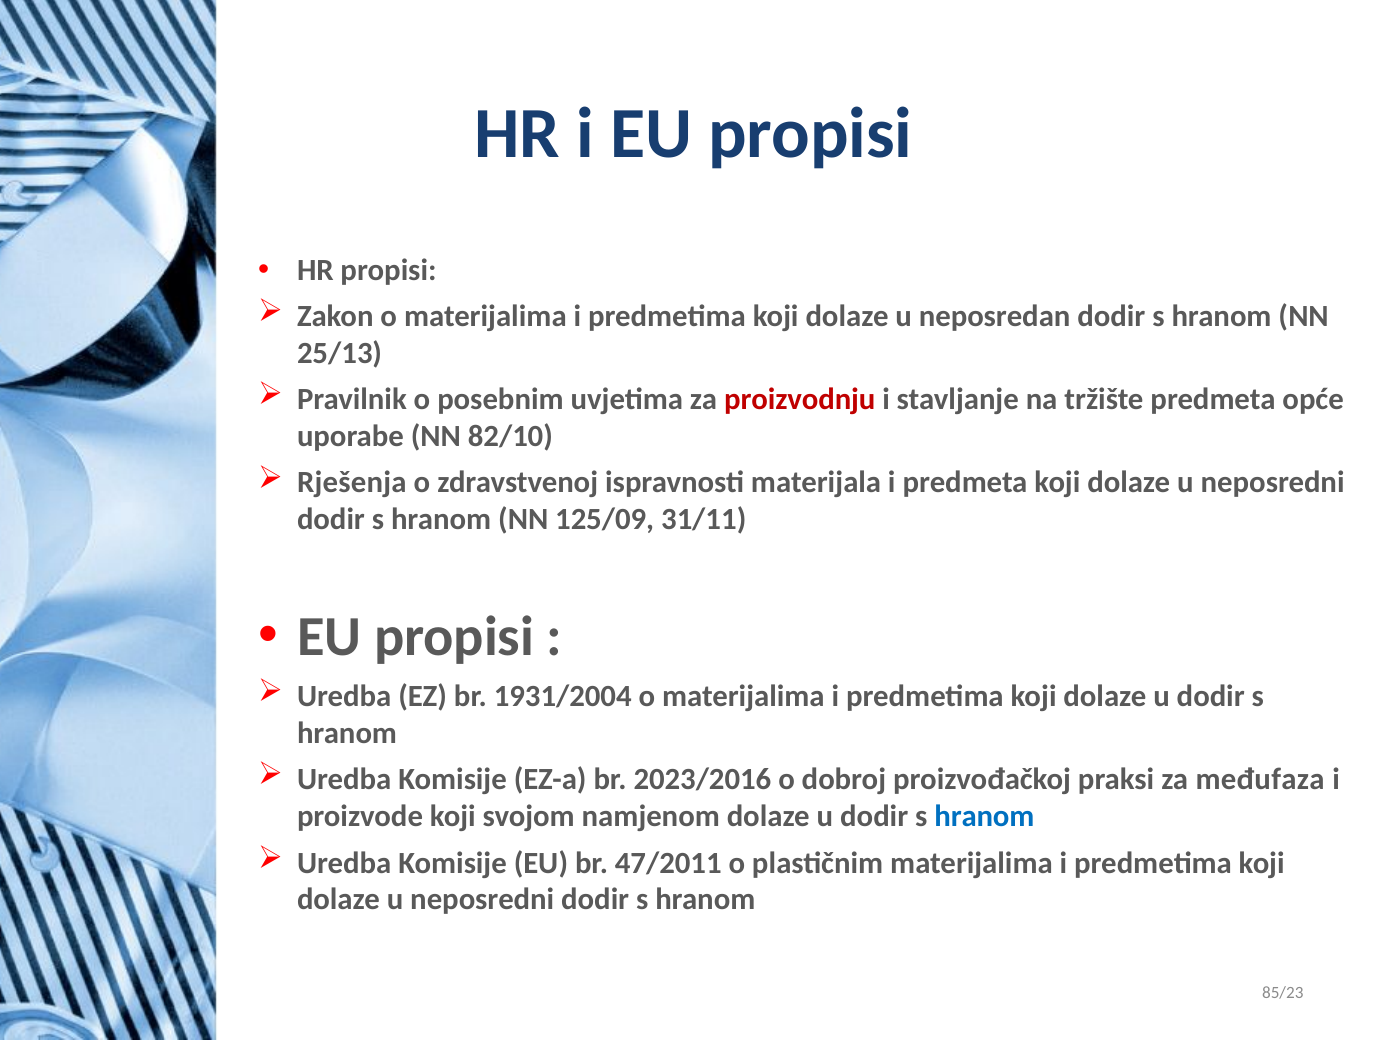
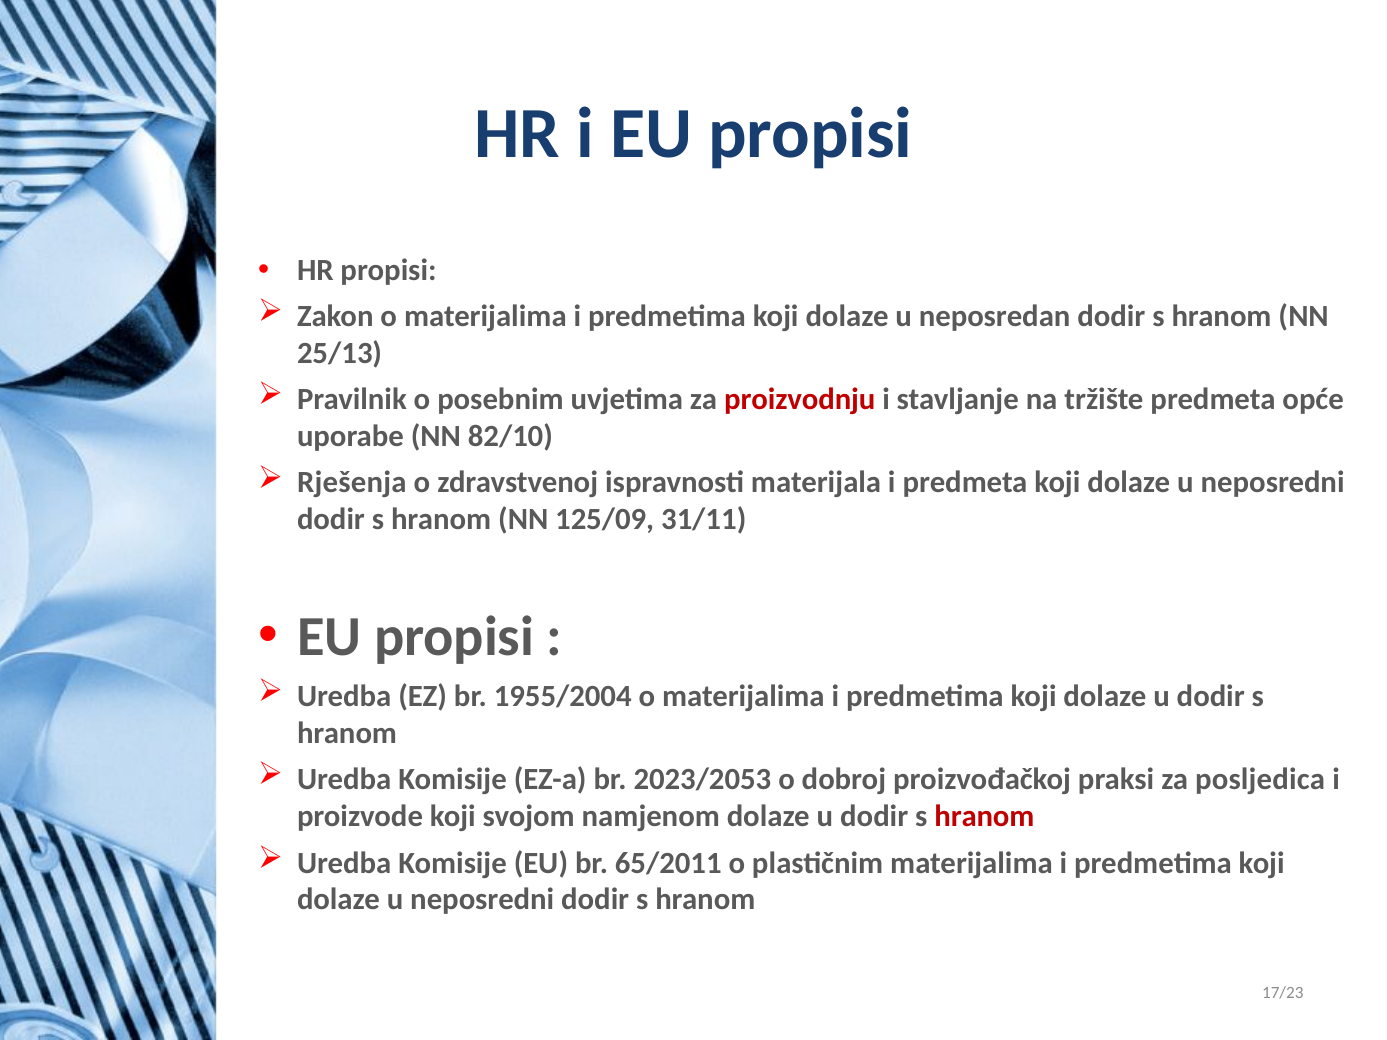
1931/2004: 1931/2004 -> 1955/2004 (563, 697)
2023/2016: 2023/2016 -> 2023/2053 (702, 780)
međufaza: međufaza -> posljedica (1260, 780)
hranom colour: blue -> red (984, 817)
47/2011: 47/2011 -> 65/2011 (668, 863)
85/23: 85/23 -> 17/23 (1283, 993)
